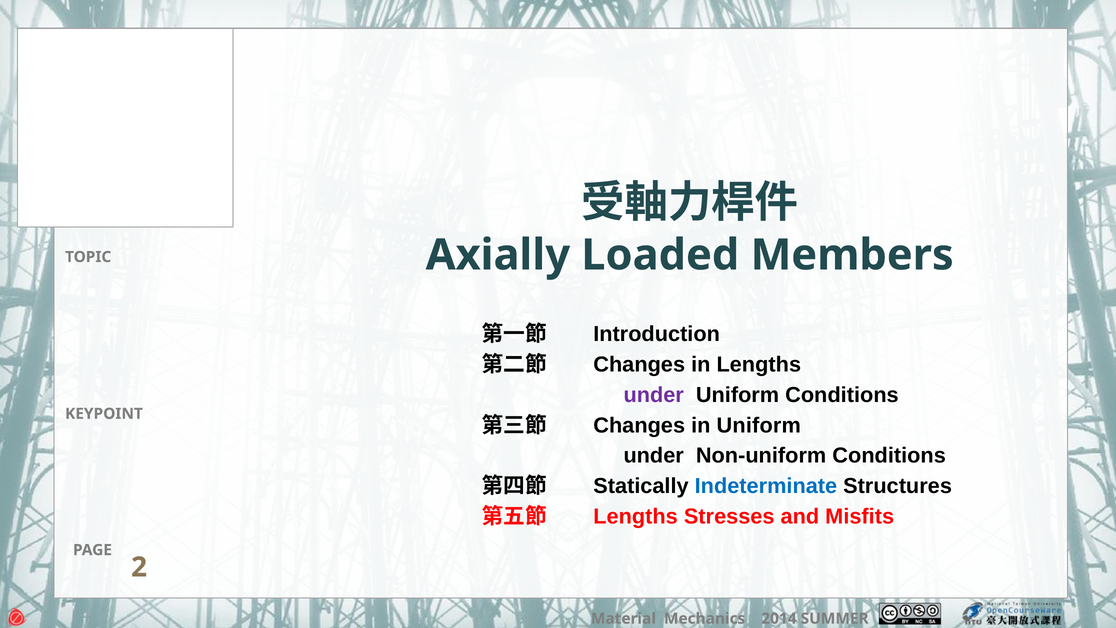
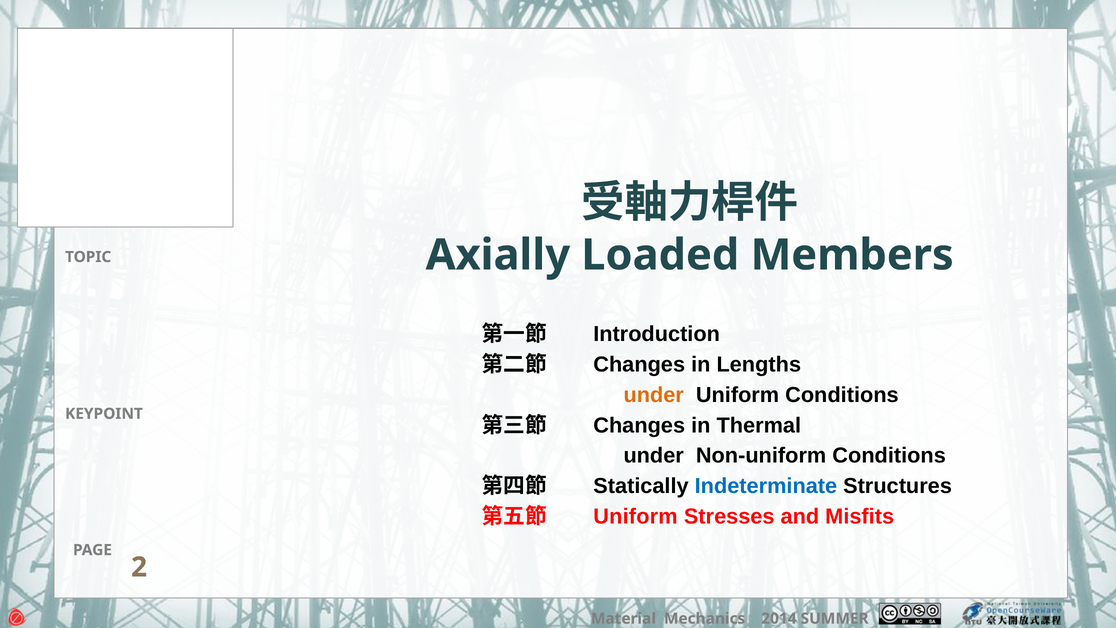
under colour: purple -> orange (654, 395)
in Uniform: Uniform -> Thermal (759, 425)
Lengths: Lengths -> Uniform (635, 516)
